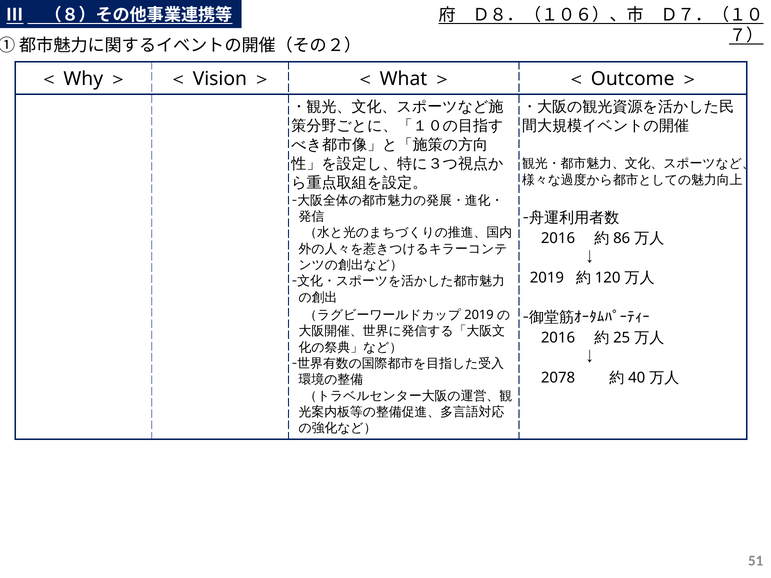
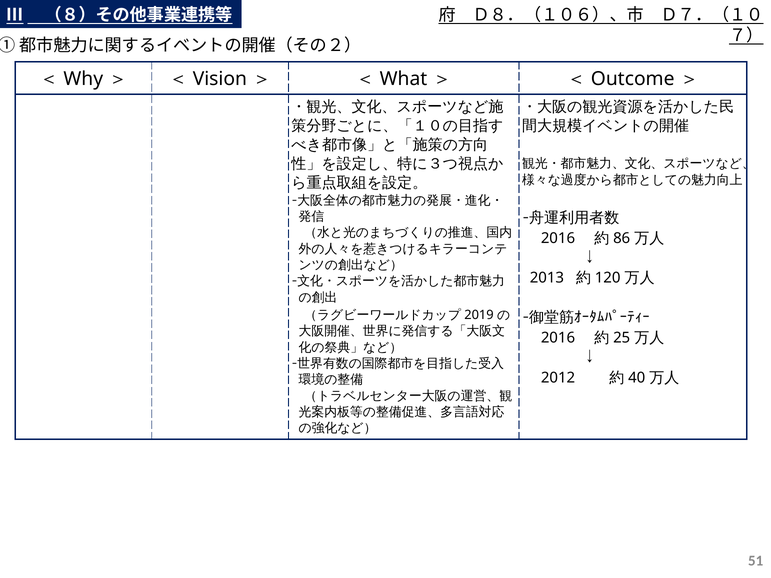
2019: 2019 -> 2013 (547, 278)
2078: 2078 -> 2012 (558, 378)
